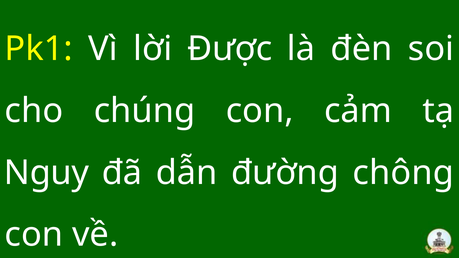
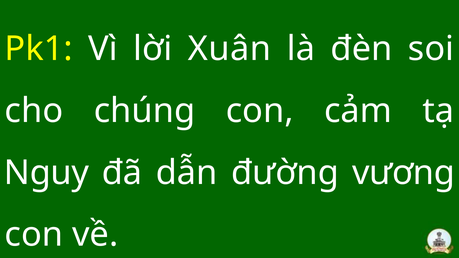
Được: Được -> Xuân (229, 49)
chông: chông -> vương (404, 173)
